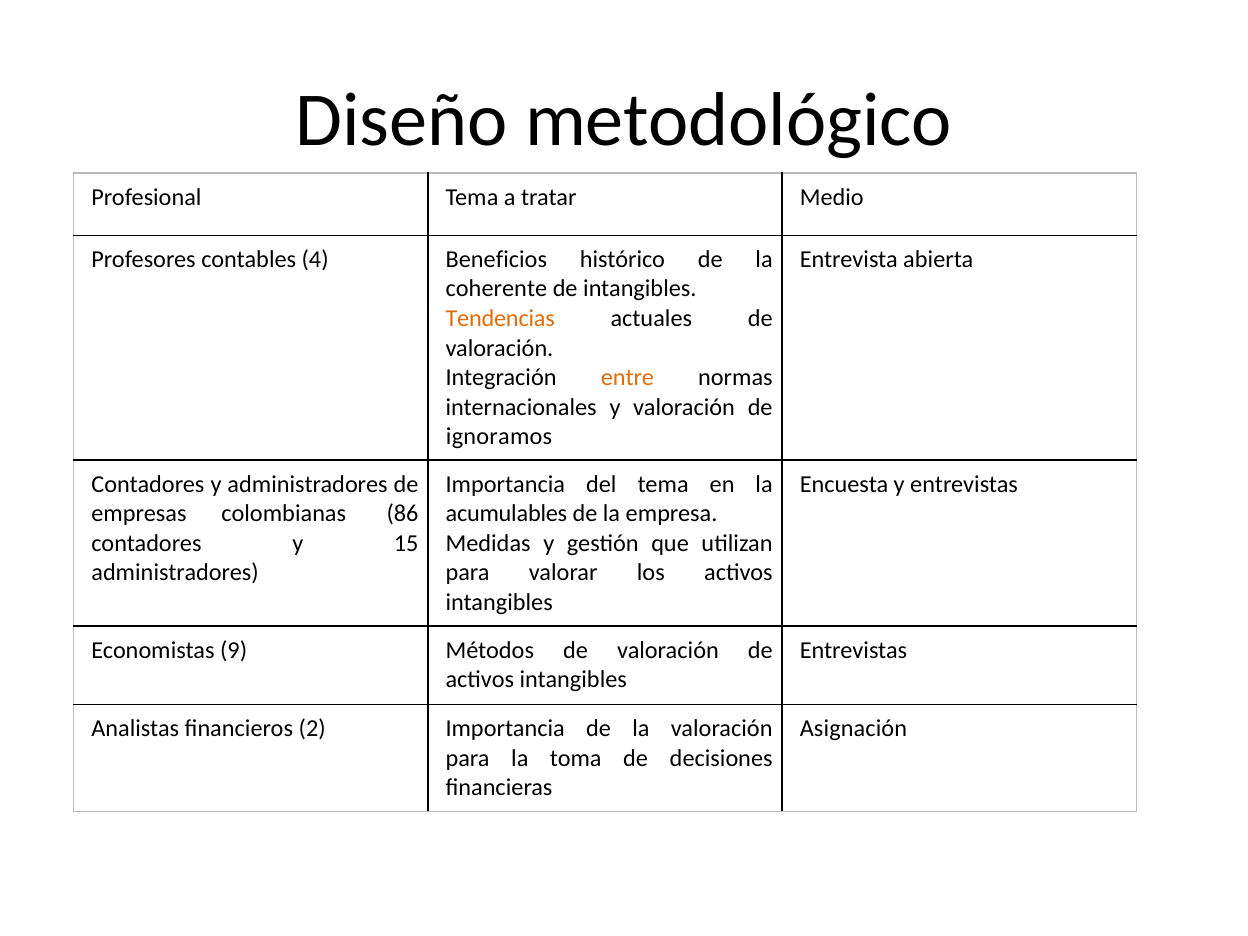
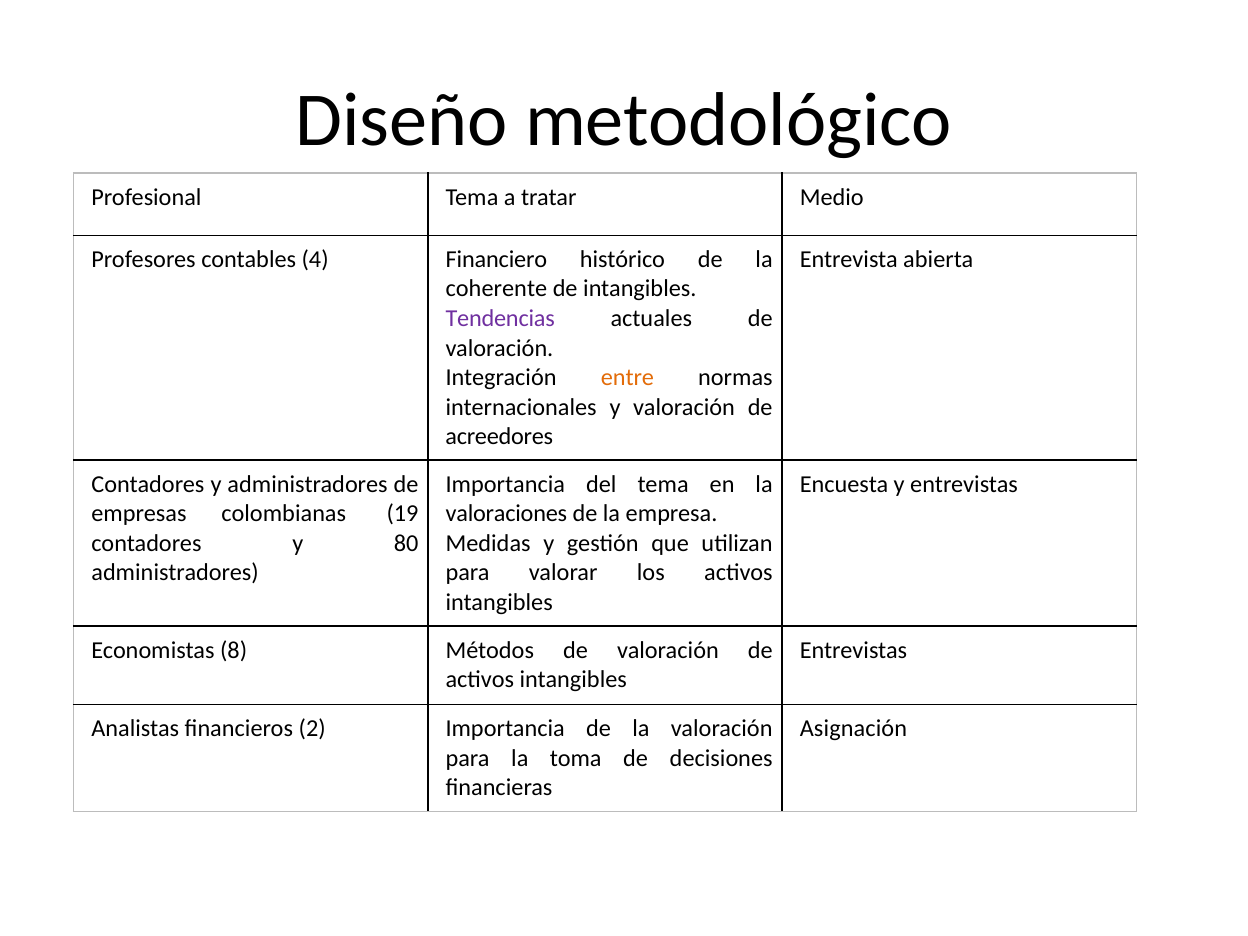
Beneficios: Beneficios -> Financiero (496, 259)
Tendencias colour: orange -> purple (500, 318)
ignoramos: ignoramos -> acreedores (499, 437)
86: 86 -> 19 (403, 514)
acumulables: acumulables -> valoraciones (506, 514)
15: 15 -> 80 (406, 543)
9: 9 -> 8 (234, 650)
